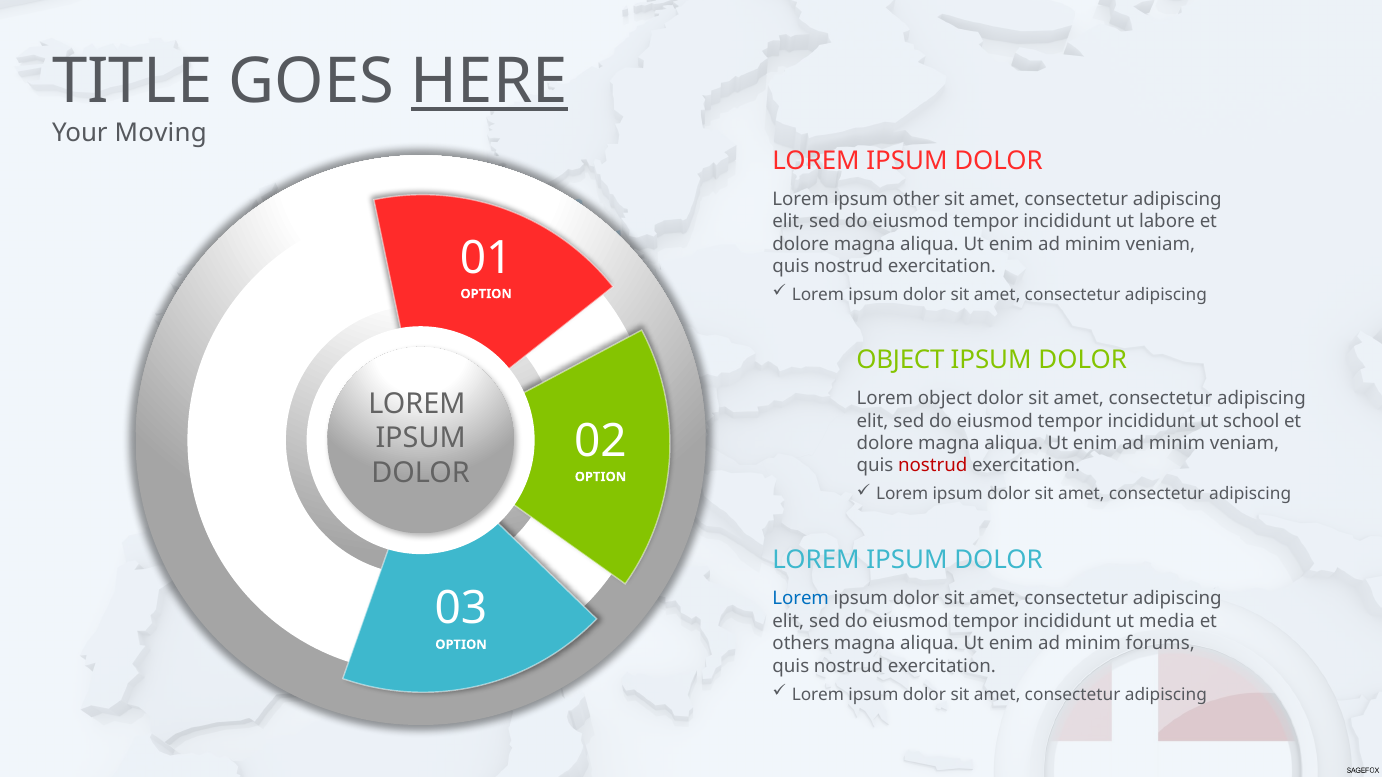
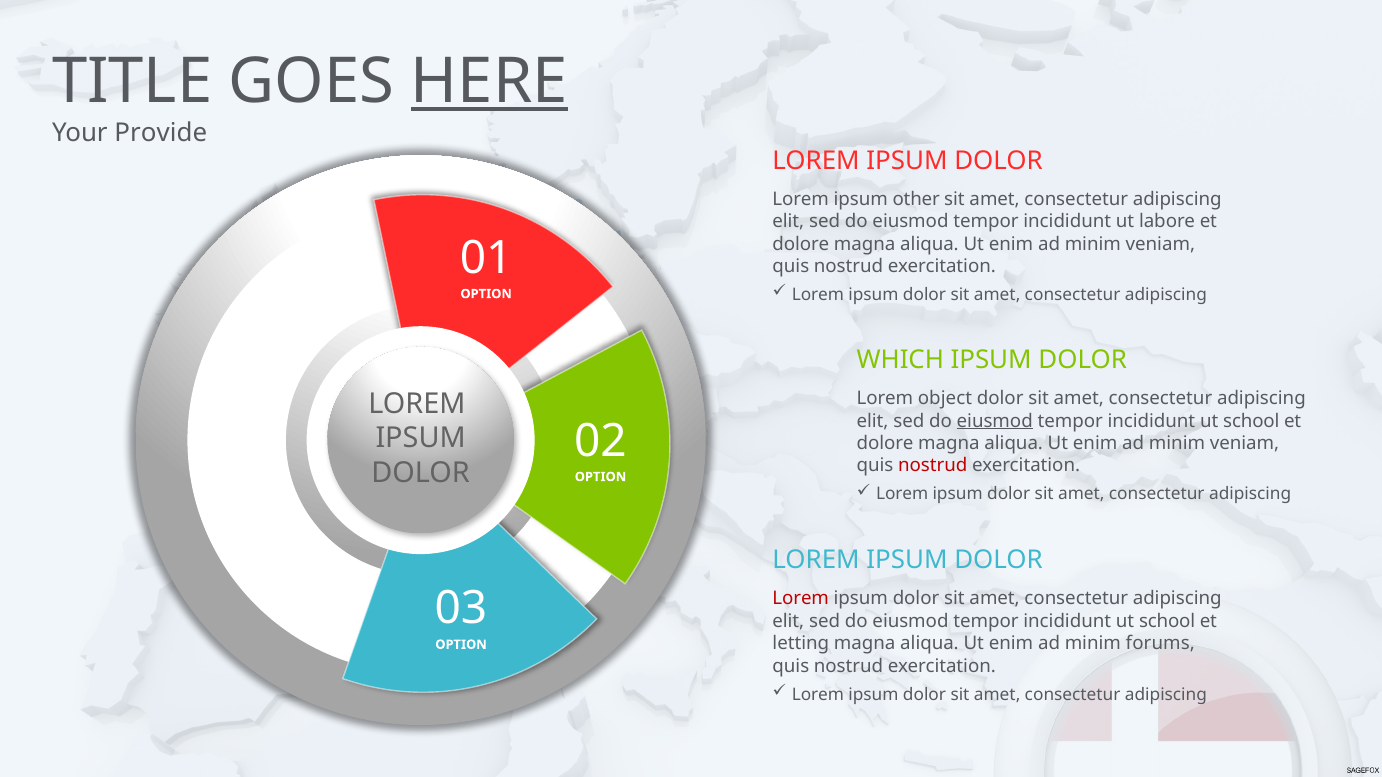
Moving: Moving -> Provide (161, 133)
OBJECT: OBJECT -> WHICH (900, 360)
eiusmod underline: none -> present (995, 421)
Lorem colour: blue -> red (801, 599)
media: media -> school (1167, 622)
others: others -> letting (801, 644)
